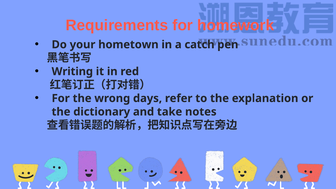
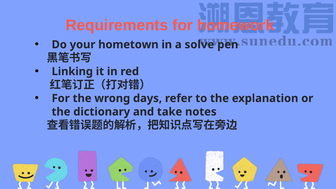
catch: catch -> solve (199, 45)
Writing: Writing -> Linking (72, 71)
